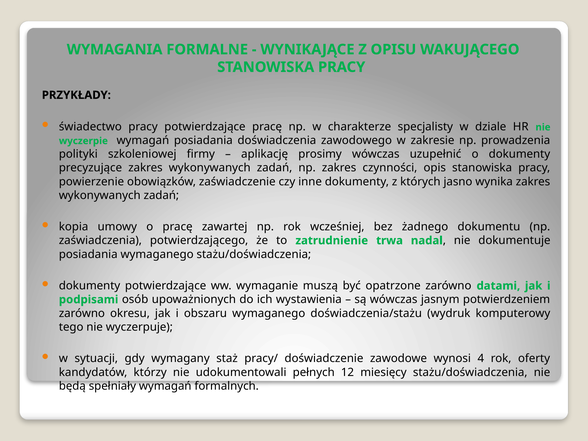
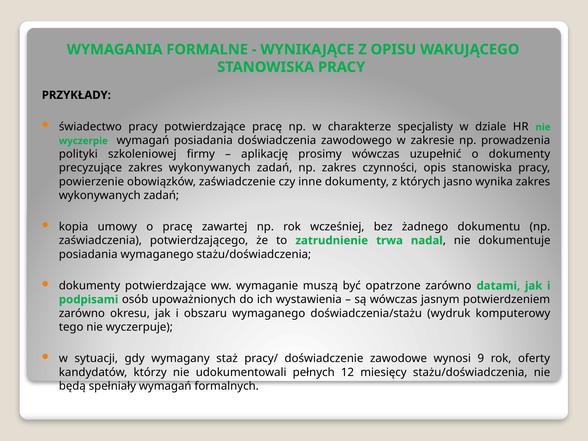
4: 4 -> 9 (481, 359)
